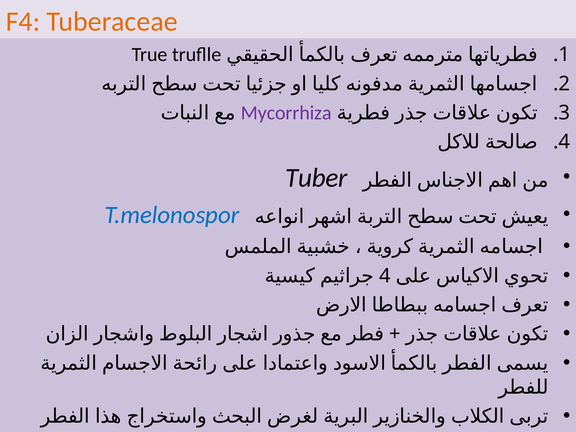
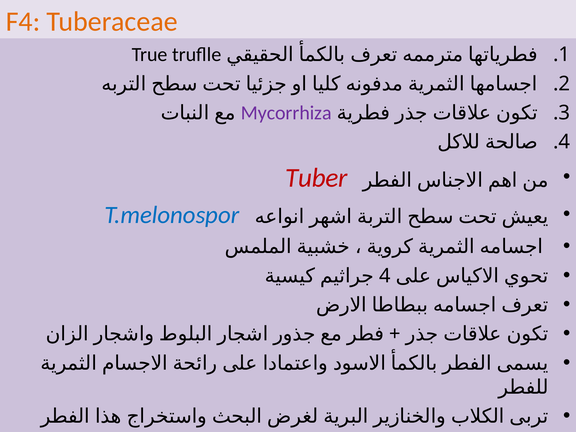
Tuber colour: black -> red (316, 178)
